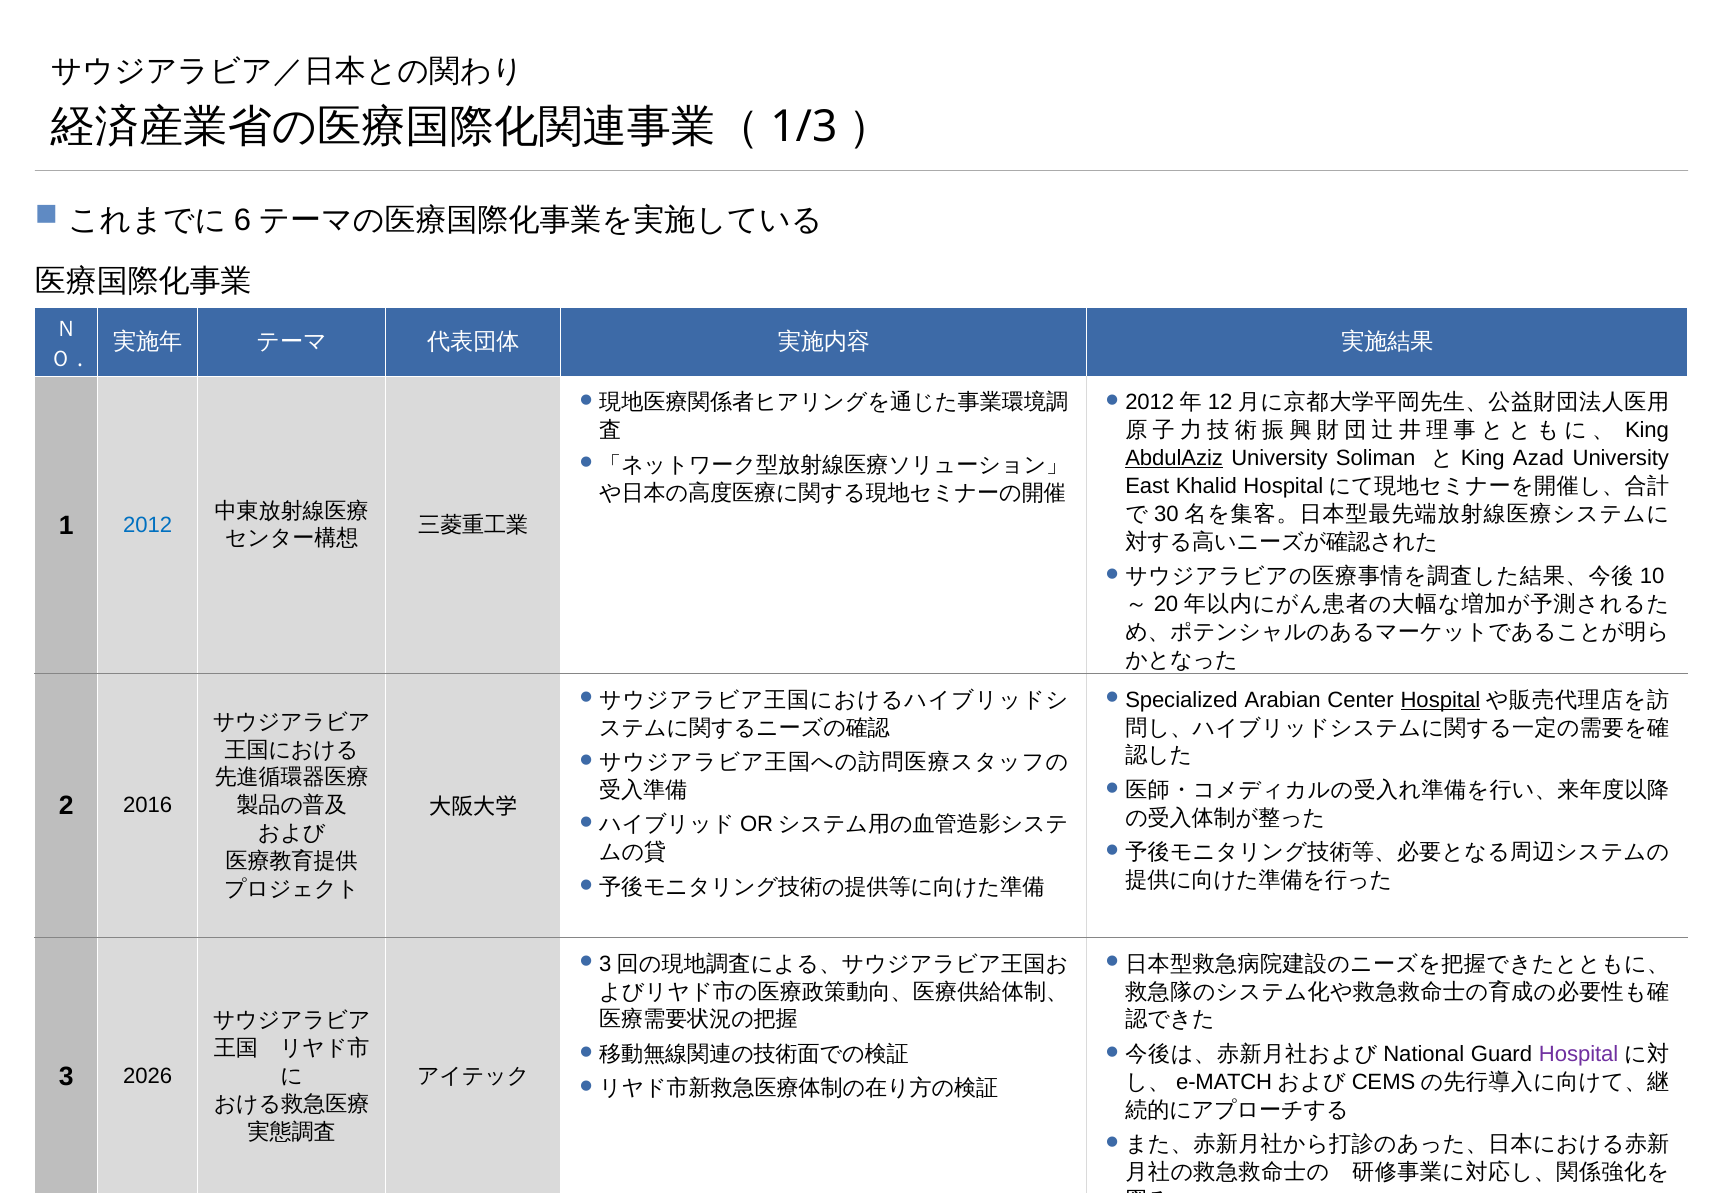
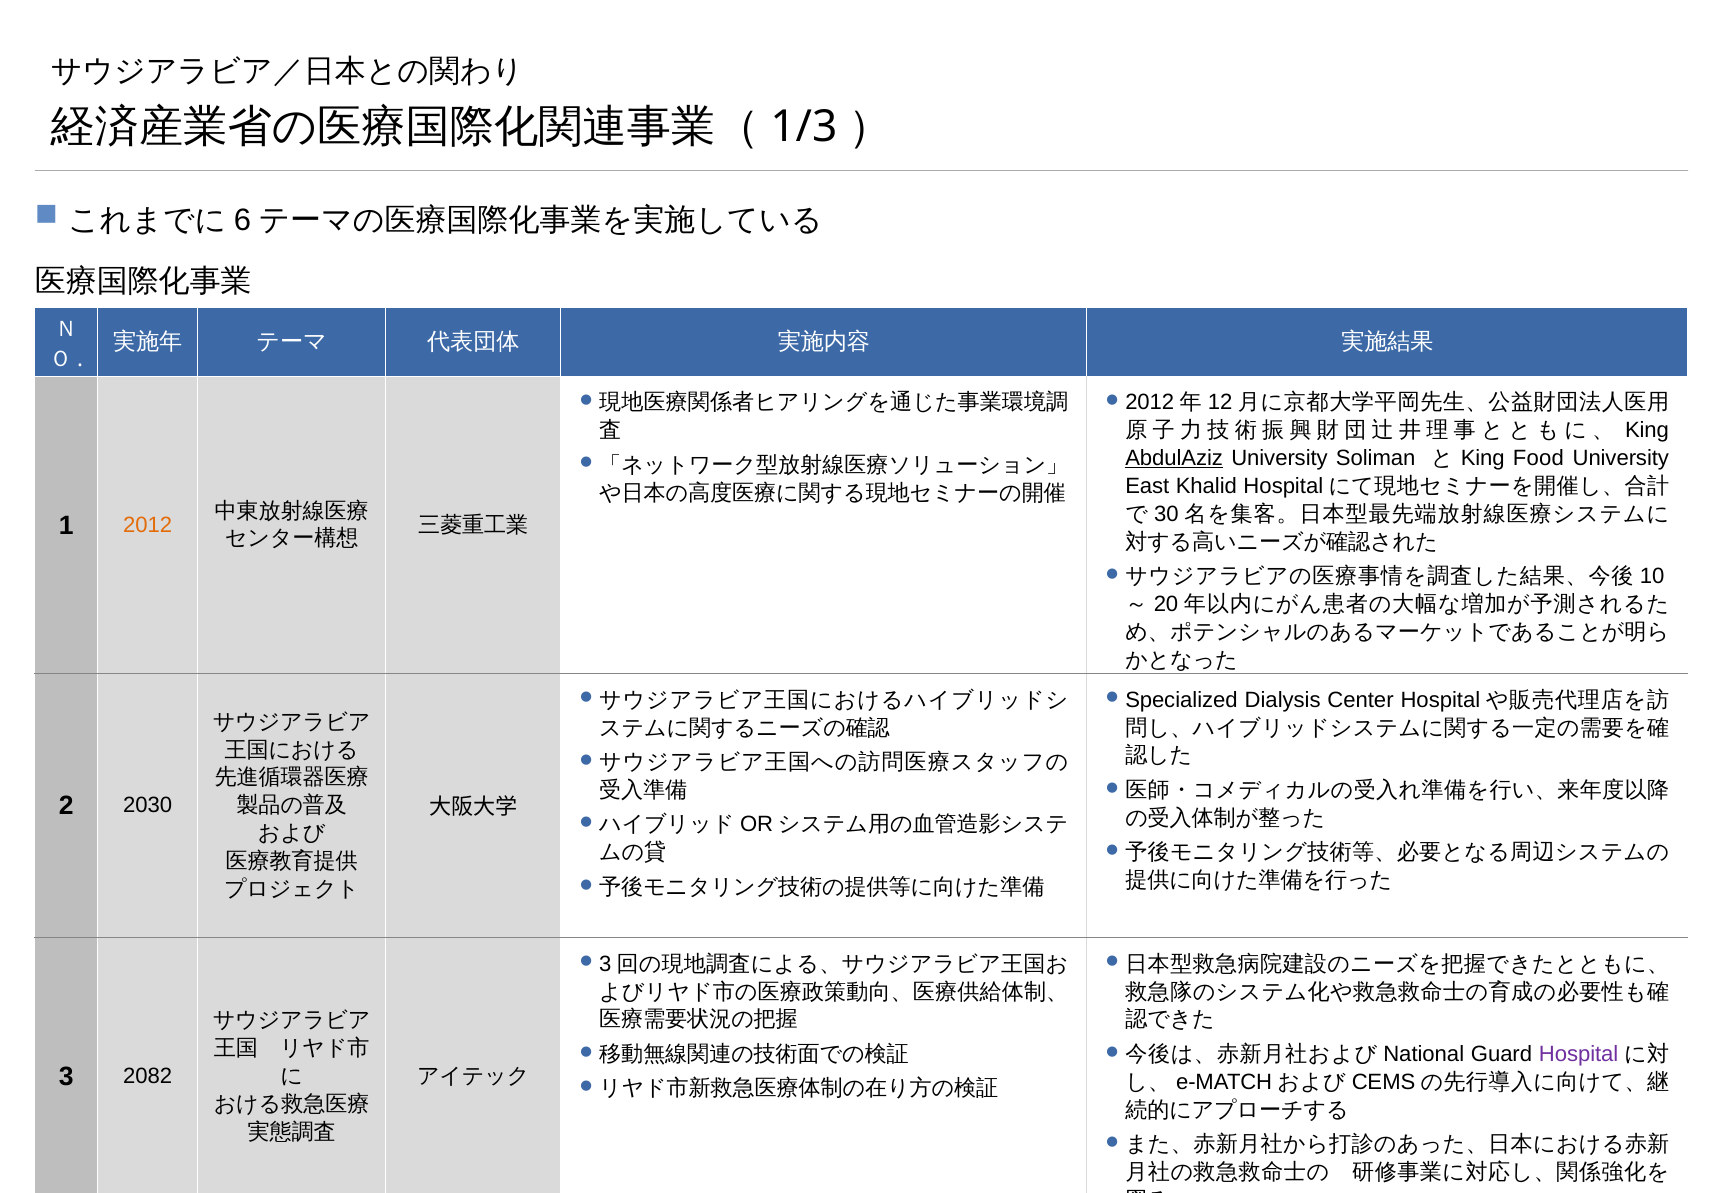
Azad: Azad -> Food (1538, 458)
2012 colour: blue -> orange (148, 525)
Arabian: Arabian -> Dialysis (1283, 700)
Hospital underline: present -> none (1440, 700)
2016: 2016 -> 2030 (148, 806)
2026: 2026 -> 2082 (148, 1076)
